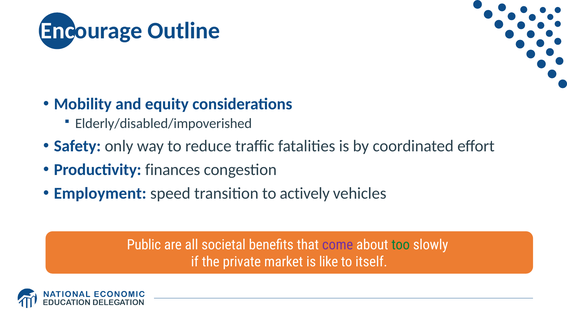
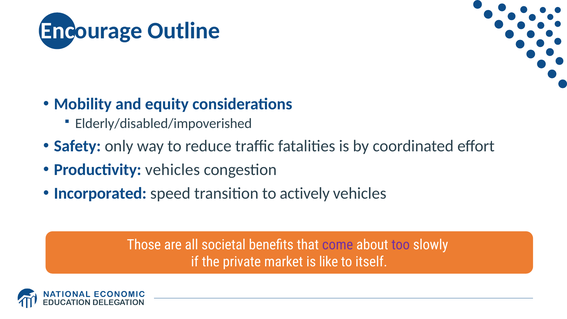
Productivity finances: finances -> vehicles (173, 170)
Employment: Employment -> Incorporated (100, 193)
Public: Public -> Those (144, 245)
too colour: green -> purple (401, 245)
